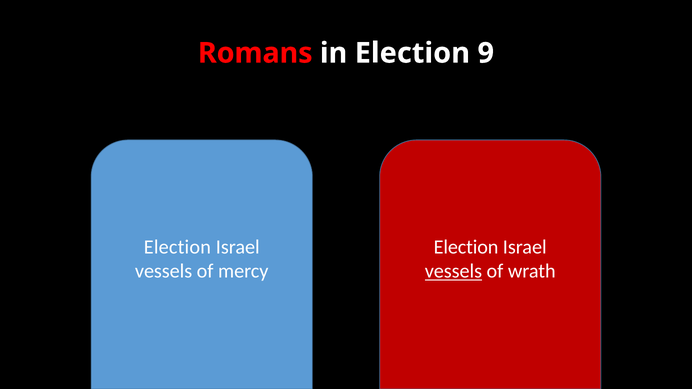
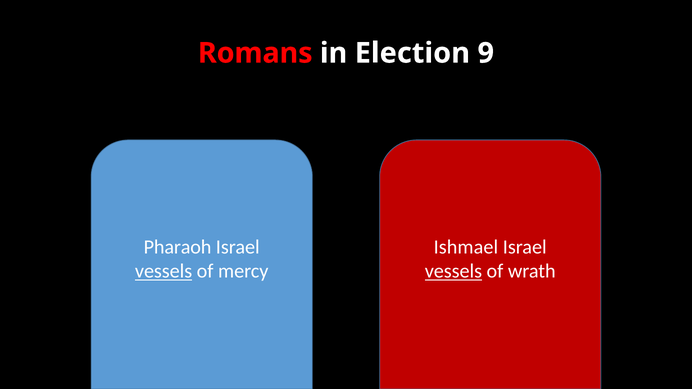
Election: Election -> Pharaoh (178, 247)
Election: Election -> Ishmael (466, 247)
vessels underline: none -> present (164, 271)
